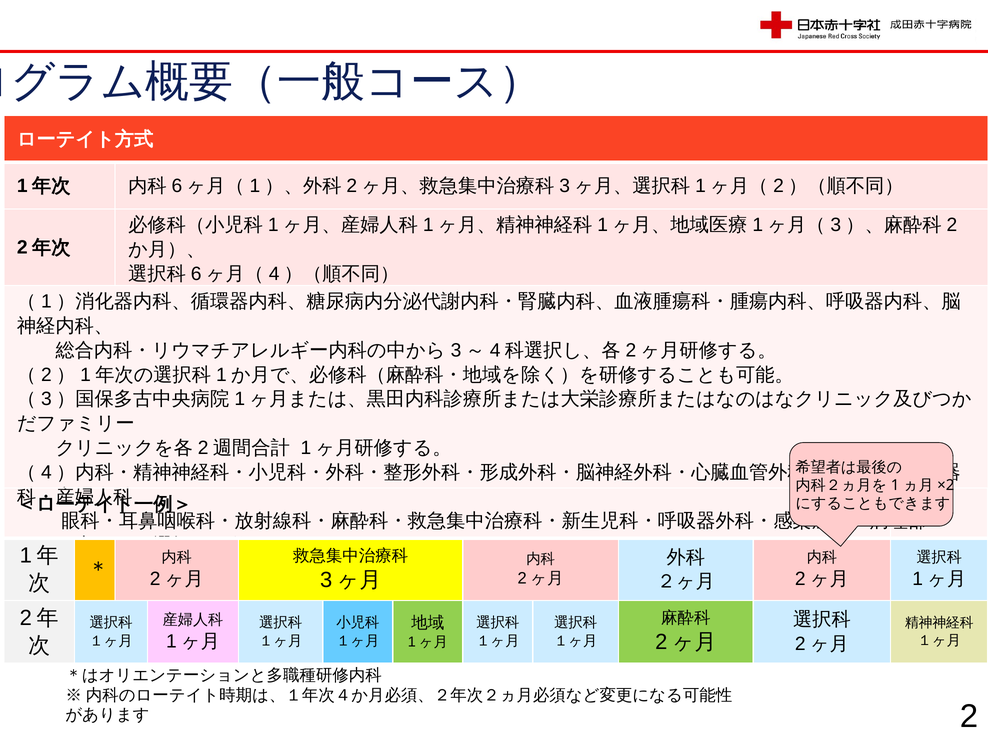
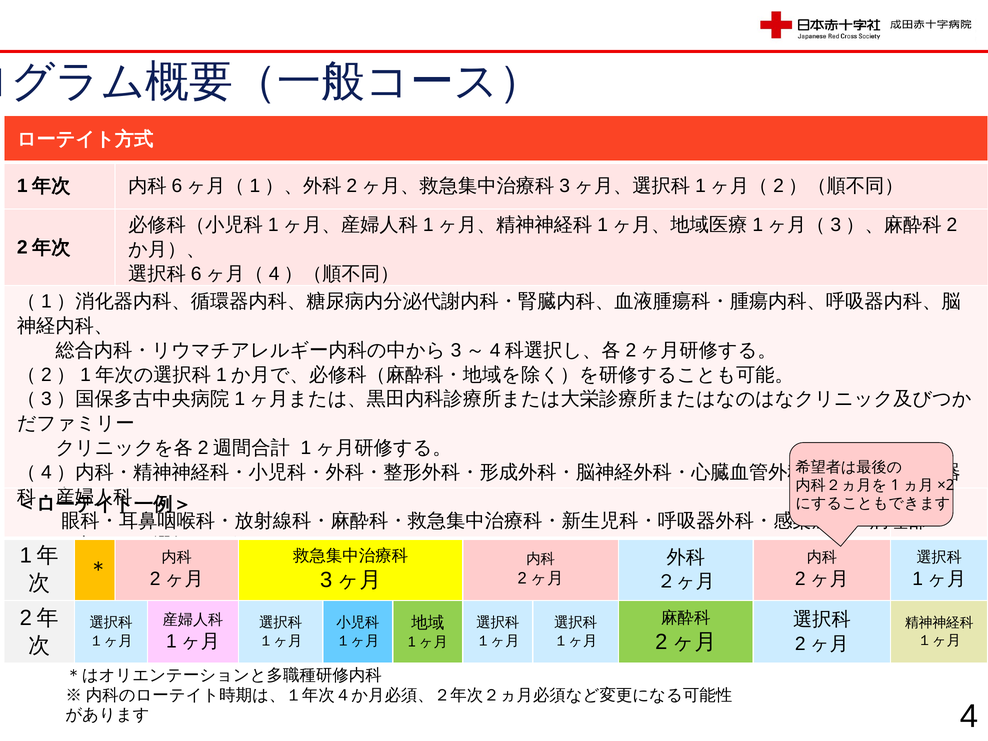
2: 2 -> 4 (969, 717)
